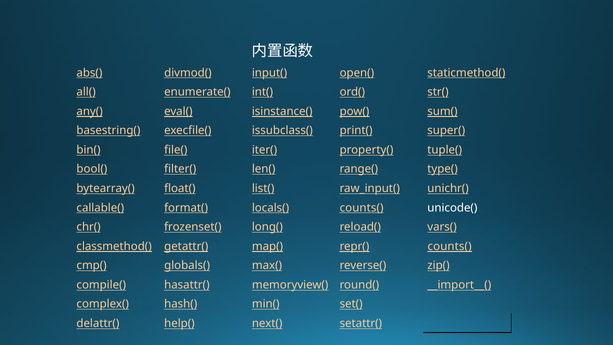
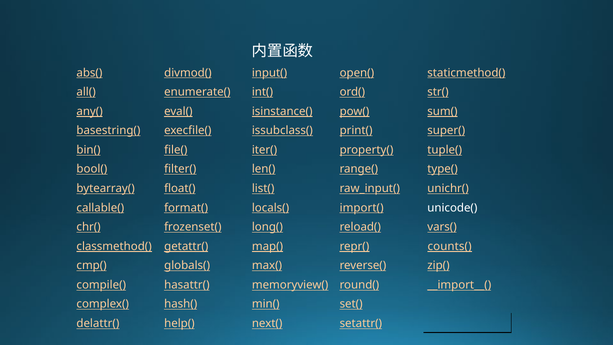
locals( counts(: counts( -> import( (362, 208)
